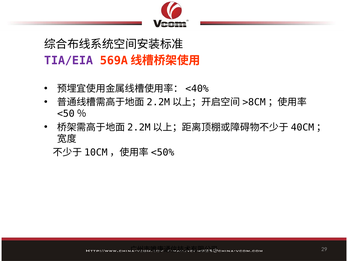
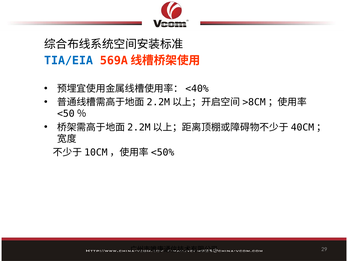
TIA/EIA colour: purple -> blue (69, 61)
